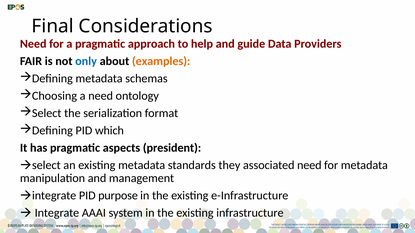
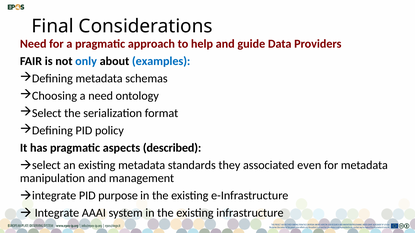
examples colour: orange -> blue (161, 61)
which: which -> policy (109, 131)
president: president -> described (172, 148)
associated need: need -> even (309, 165)
